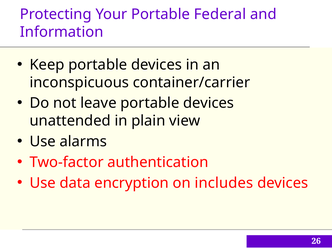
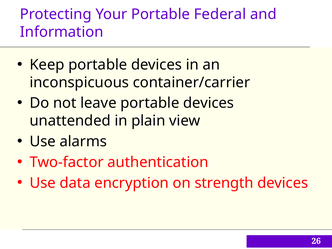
includes: includes -> strength (224, 183)
